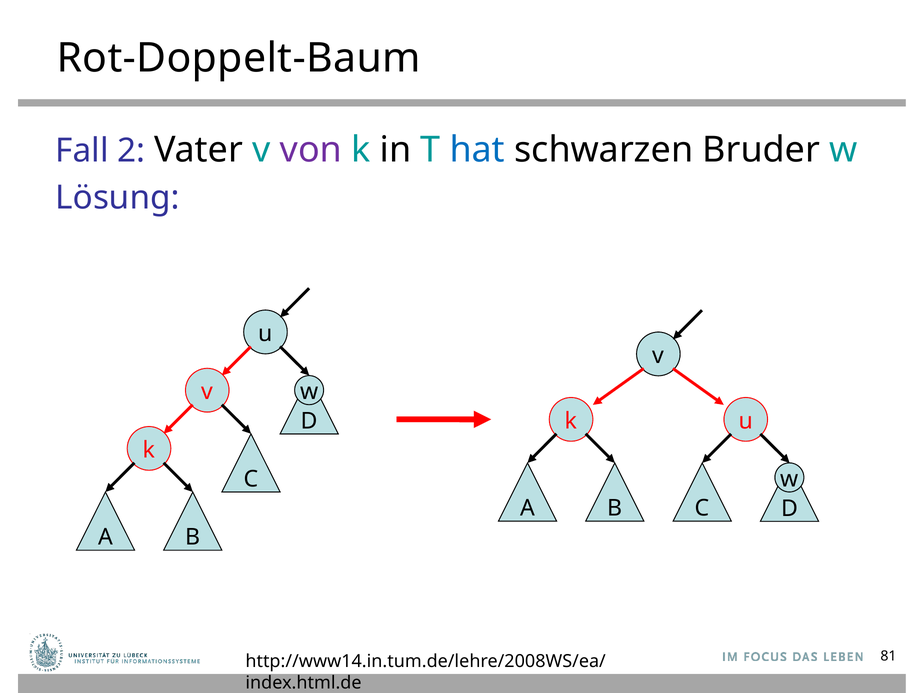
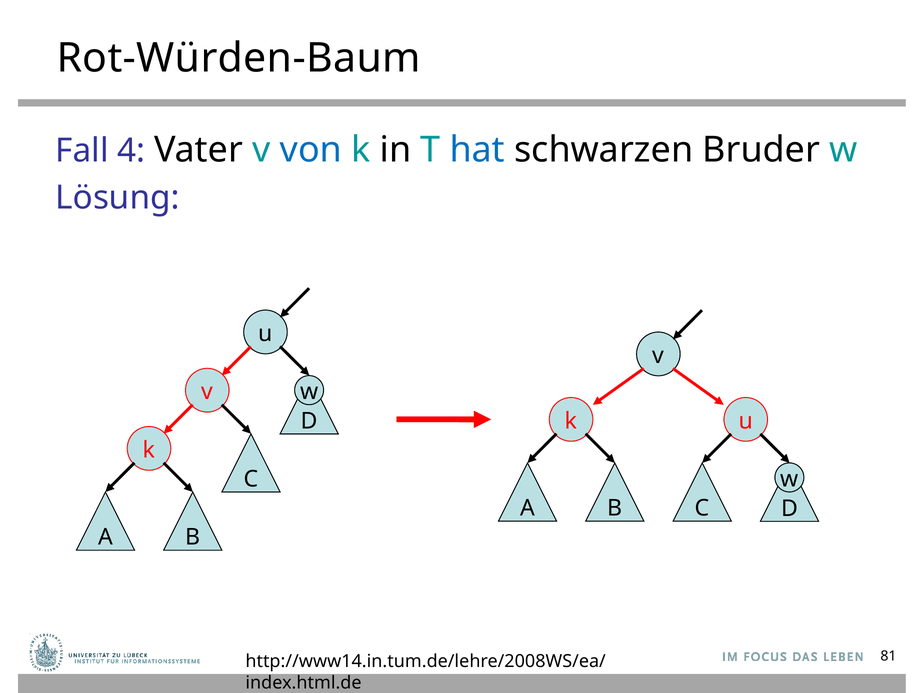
Rot-Doppelt-Baum: Rot-Doppelt-Baum -> Rot-Würden-Baum (239, 58)
2: 2 -> 4 (131, 151)
von colour: purple -> blue (311, 150)
